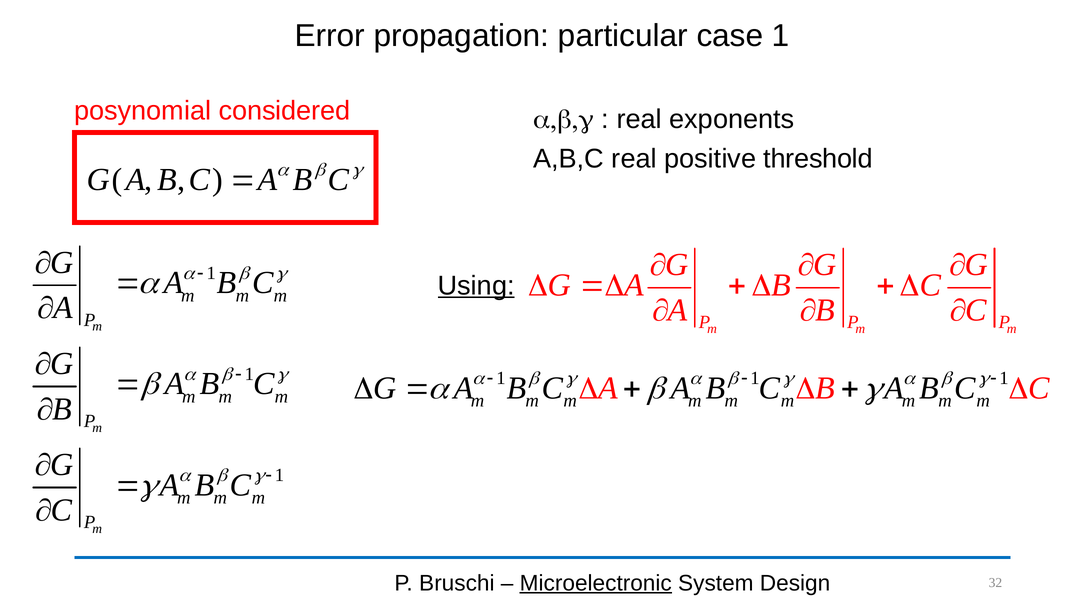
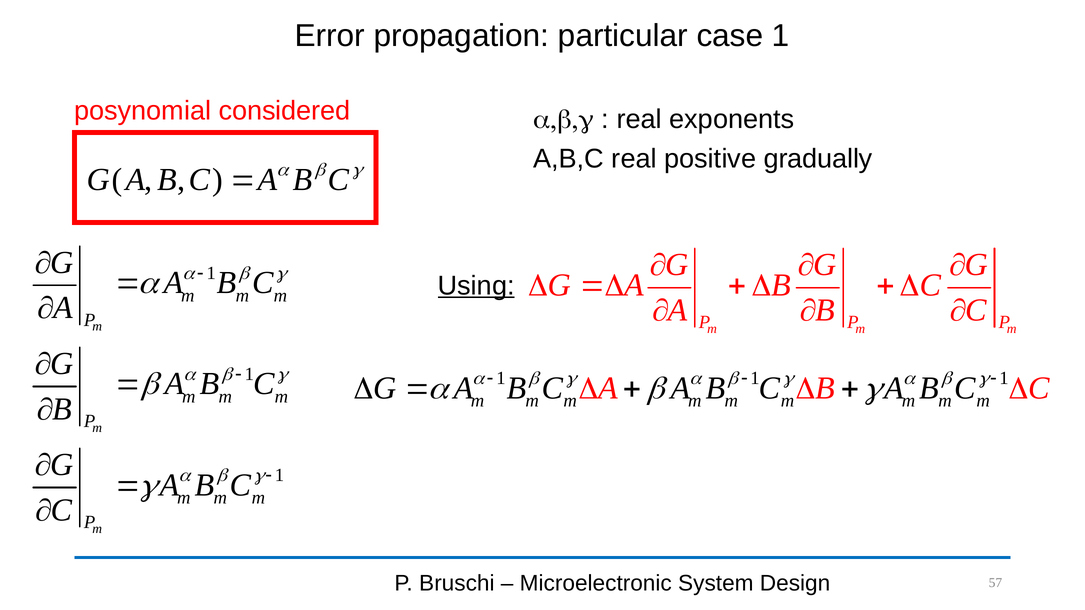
threshold: threshold -> gradually (818, 159)
Microelectronic underline: present -> none (596, 583)
32: 32 -> 57 (995, 583)
